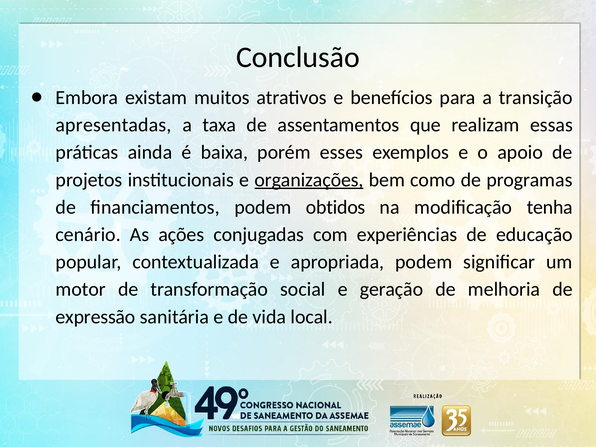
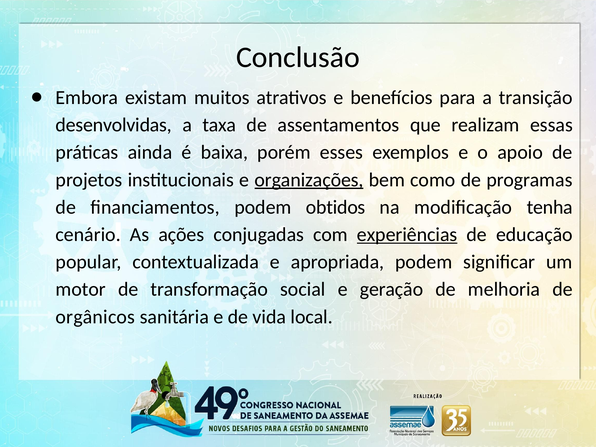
apresentadas: apresentadas -> desenvolvidas (114, 125)
experiências underline: none -> present (407, 235)
expressão: expressão -> orgânicos (95, 317)
